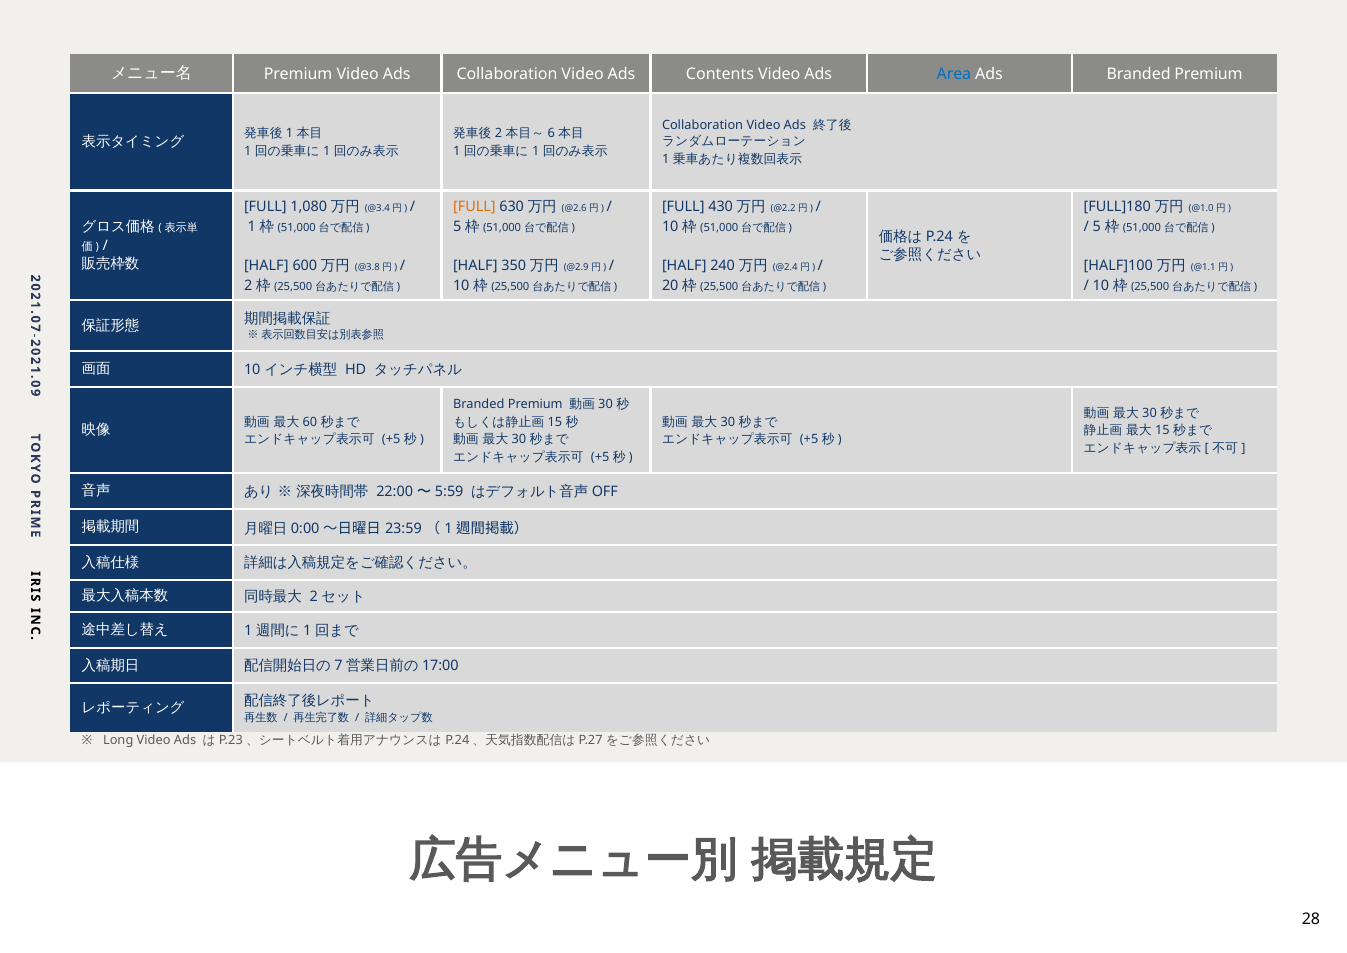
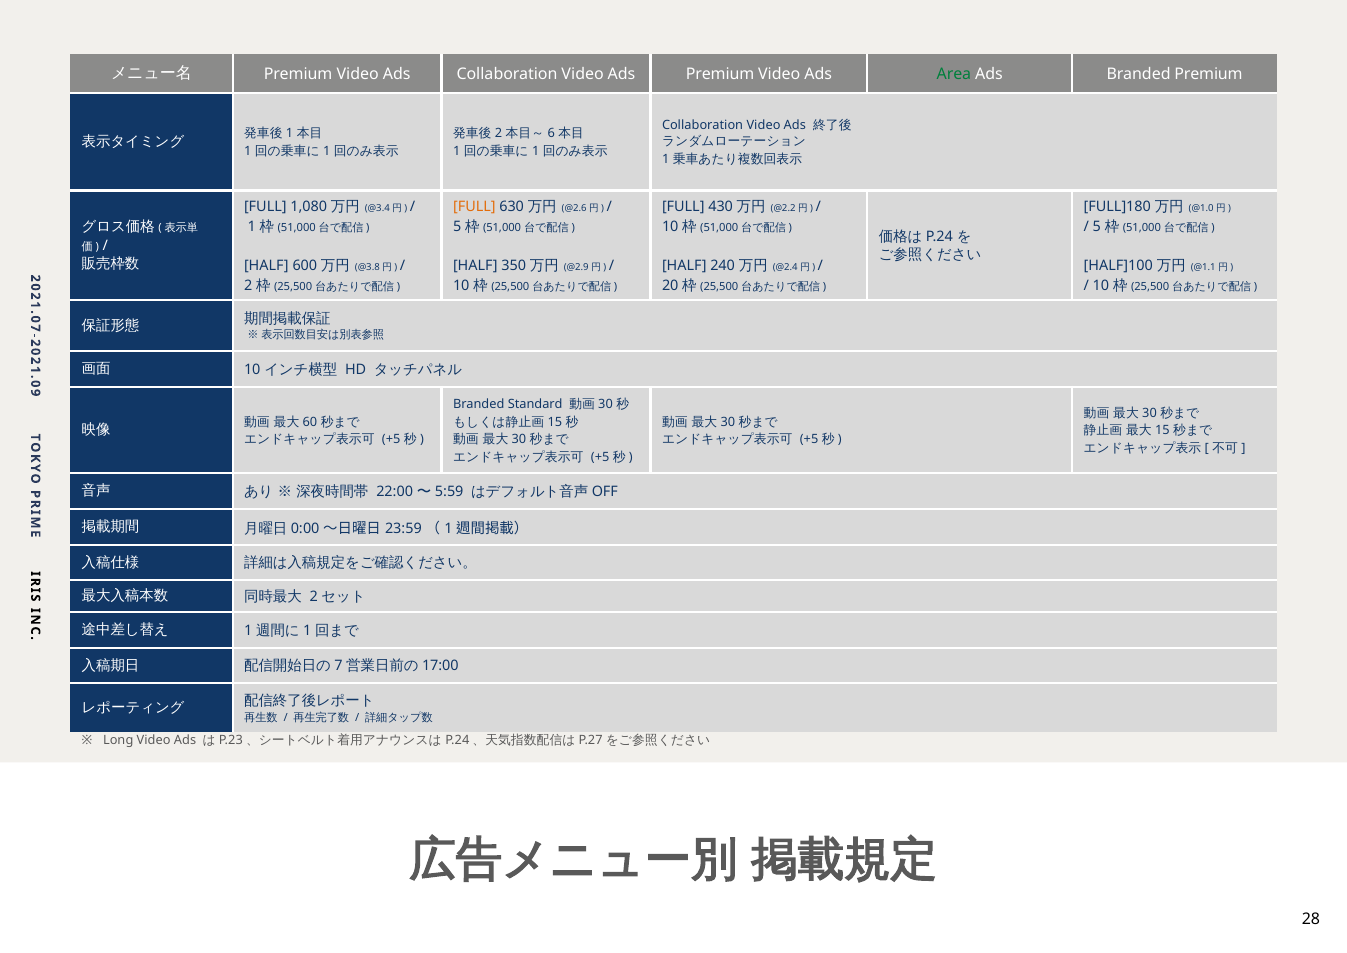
Ads Contents: Contents -> Premium (720, 74)
Area colour: blue -> green (954, 74)
Premium: Premium -> Standard (535, 404)
